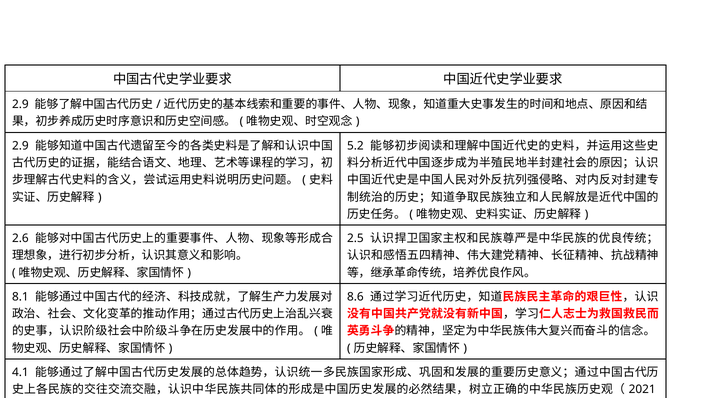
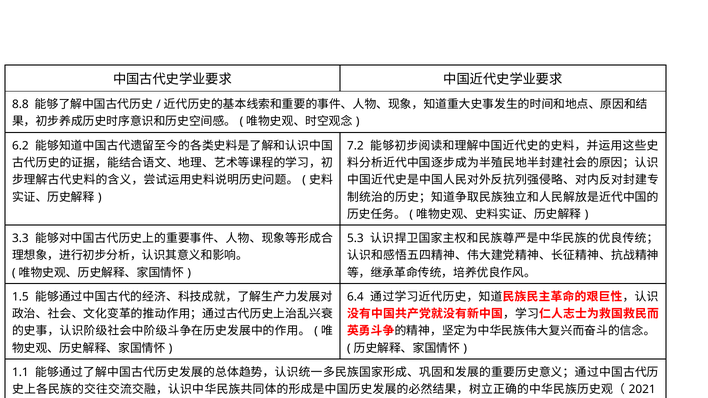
2.9: 2.9 -> 8.8 (20, 105)
2.9: 2.9 -> 6.2 (20, 146)
5.2: 5.2 -> 7.2 (355, 146)
2.6: 2.6 -> 3.3 (20, 239)
2.5: 2.5 -> 5.3 (355, 239)
8.1: 8.1 -> 1.5 (20, 297)
8.6: 8.6 -> 6.4 (355, 297)
4.1: 4.1 -> 1.1 (20, 373)
